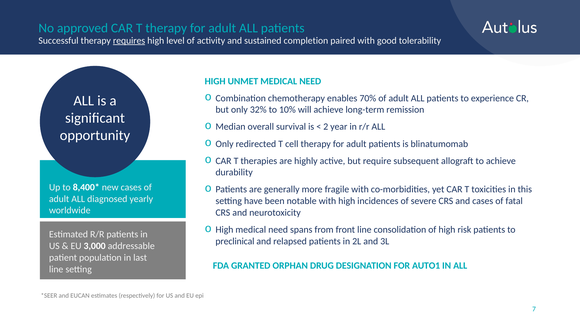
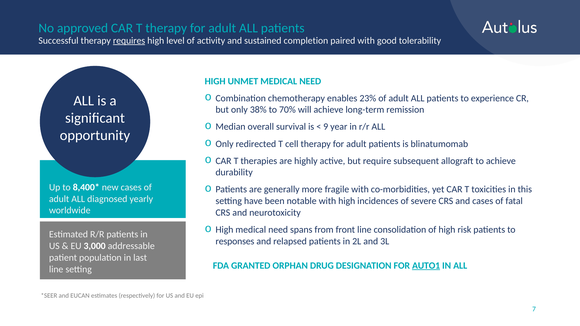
70%: 70% -> 23% (368, 98)
32%: 32% -> 38% (258, 110)
10%: 10% -> 70% (287, 110)
2: 2 -> 9 (326, 127)
preclinical: preclinical -> responses (235, 241)
AUTO1 underline: none -> present (426, 266)
